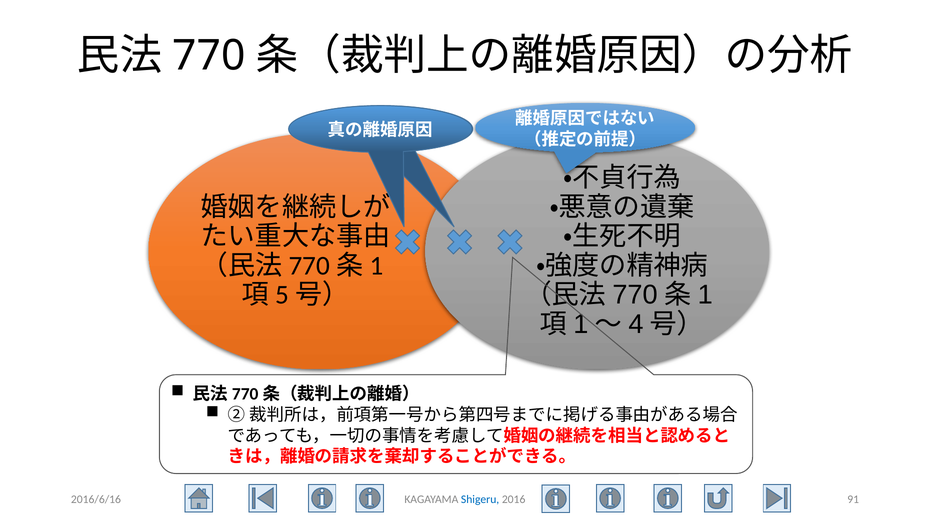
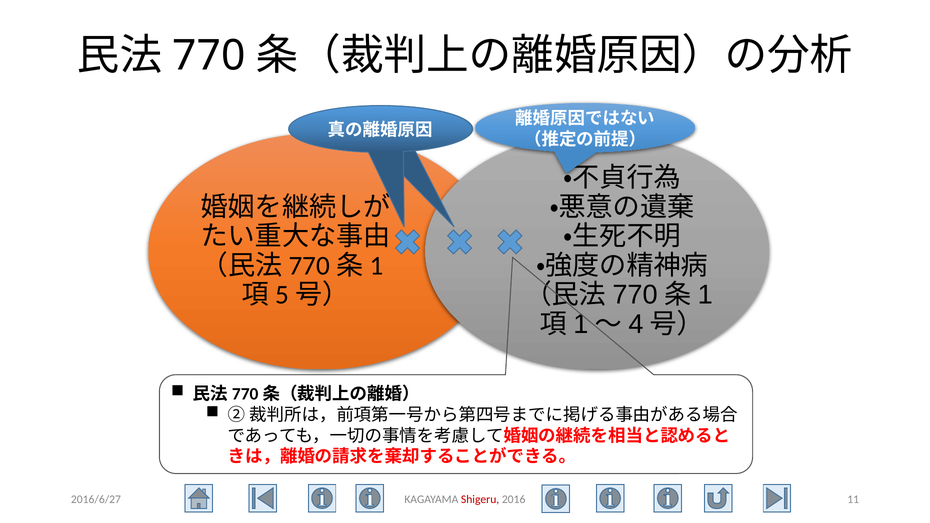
2016/6/16: 2016/6/16 -> 2016/6/27 (96, 500)
Shigeru colour: blue -> red (480, 500)
91: 91 -> 11 (853, 499)
